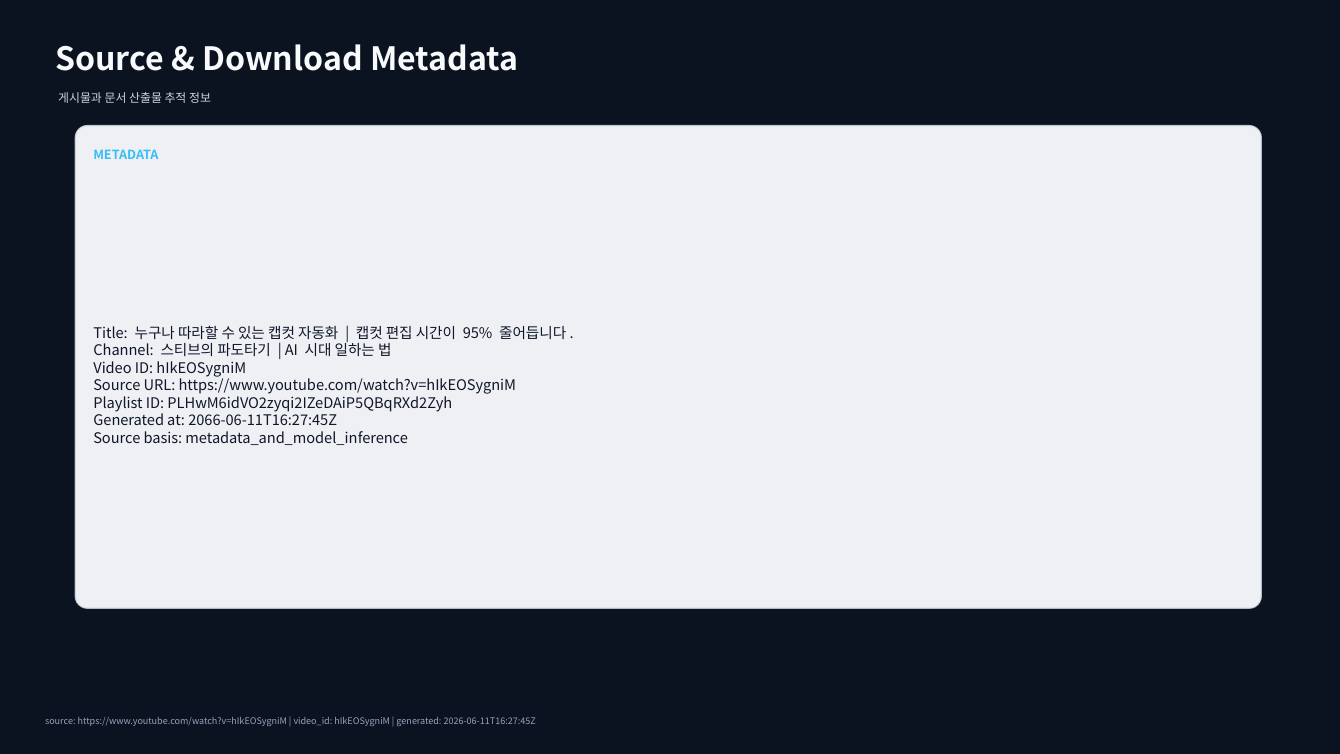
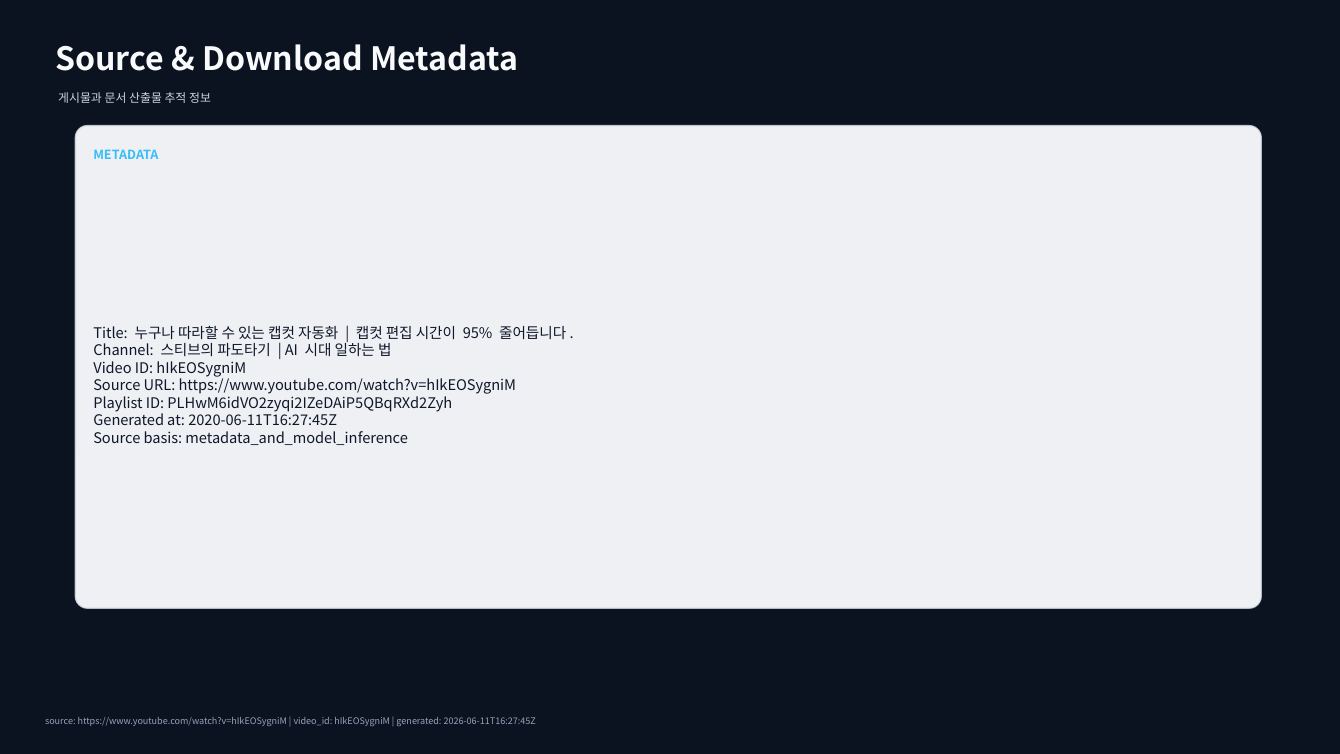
2066-06-11T16:27:45Z: 2066-06-11T16:27:45Z -> 2020-06-11T16:27:45Z (263, 421)
